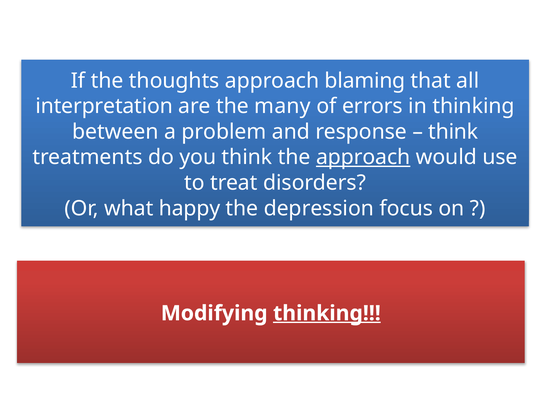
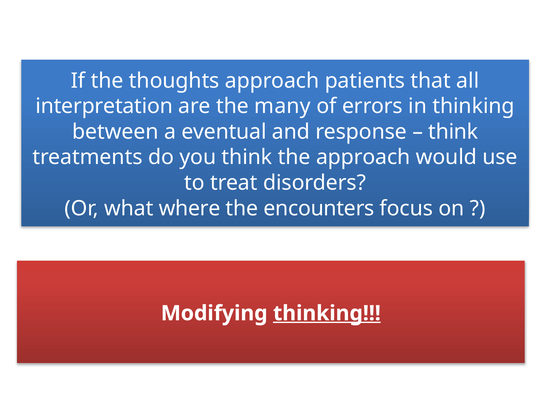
blaming: blaming -> patients (365, 81)
problem: problem -> eventual (224, 132)
approach underline: present -> none (363, 157)
happy: happy -> where (190, 208)
depression: depression -> encounters (319, 208)
